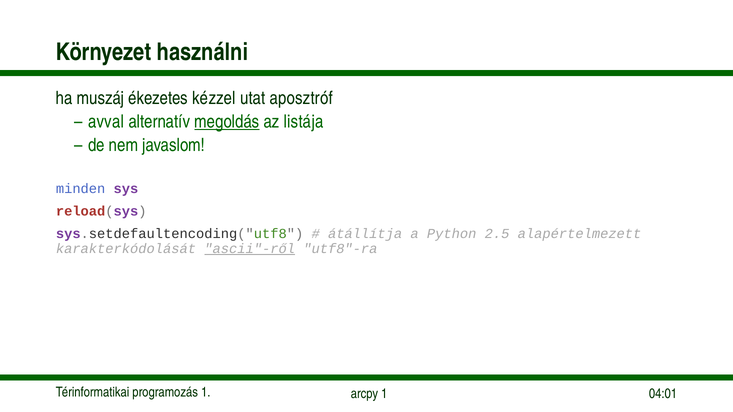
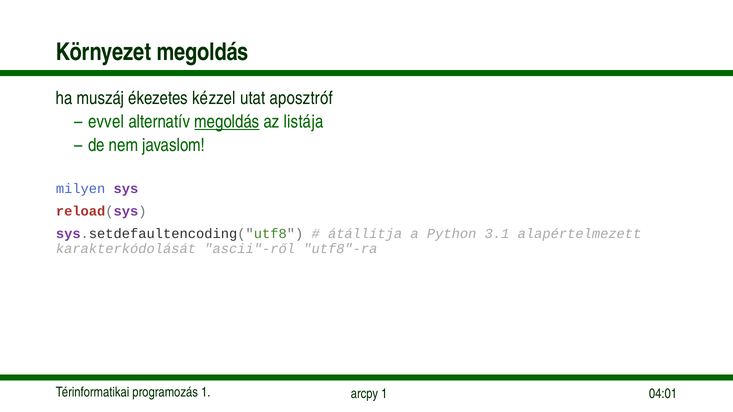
Környezet használni: használni -> megoldás (203, 52)
avval: avval -> evvel (106, 122)
minden: minden -> milyen (81, 189)
2.5: 2.5 -> 3.1 (497, 234)
ascii"-ről underline: present -> none (250, 249)
